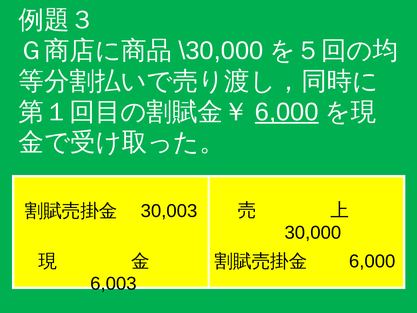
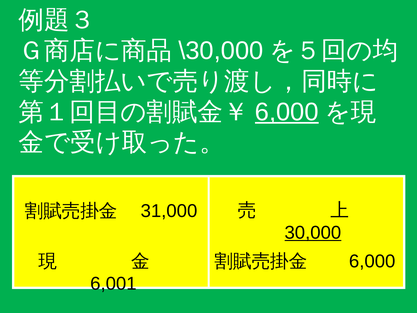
30,003: 30,003 -> 31,000 (169, 211)
30,000 underline: none -> present (313, 232)
6,003: 6,003 -> 6,001 (113, 283)
